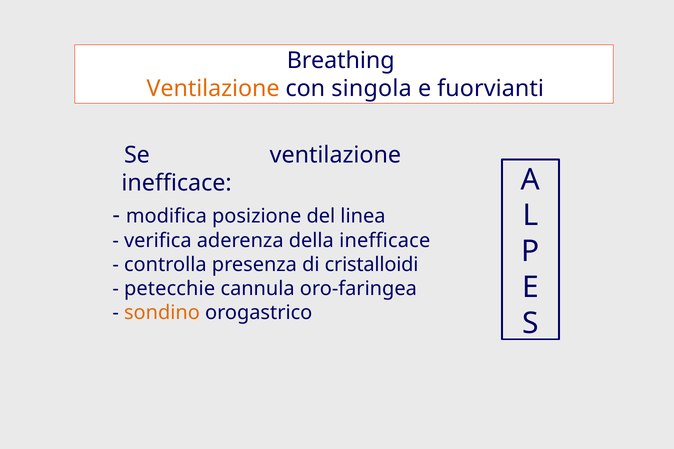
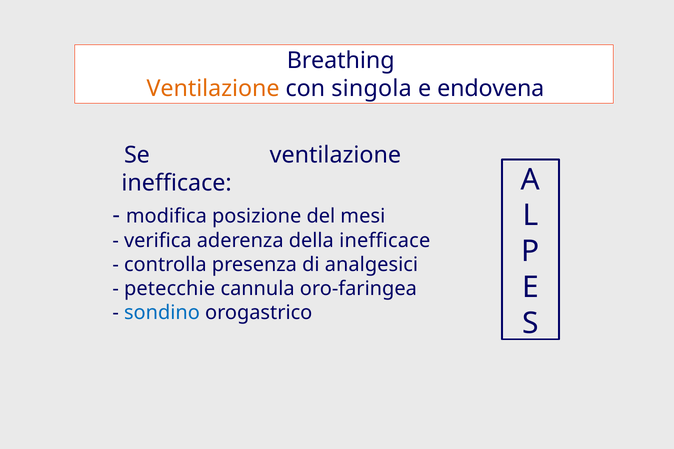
fuorvianti: fuorvianti -> endovena (491, 88)
linea: linea -> mesi (363, 216)
cristalloidi: cristalloidi -> analgesici (371, 265)
sondino colour: orange -> blue (162, 313)
